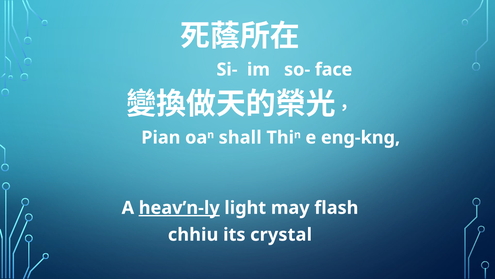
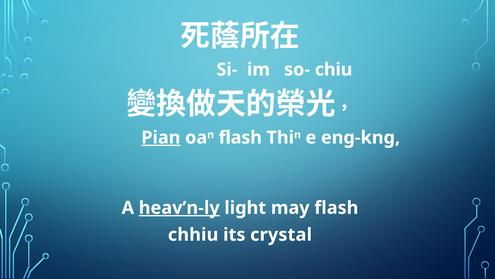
face: face -> chiu (334, 69)
Pian underline: none -> present (161, 137)
shall: shall -> flash (240, 137)
